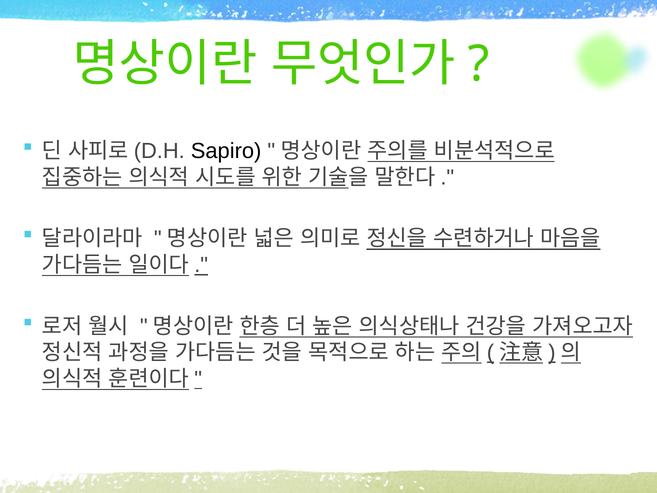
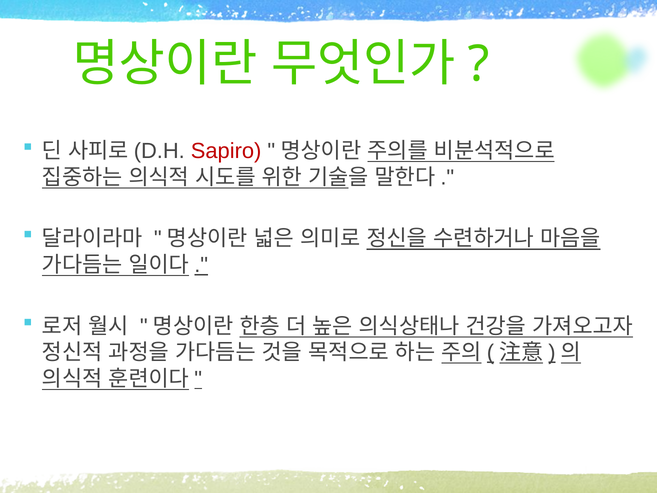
Sapiro colour: black -> red (226, 151)
